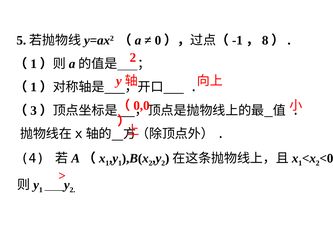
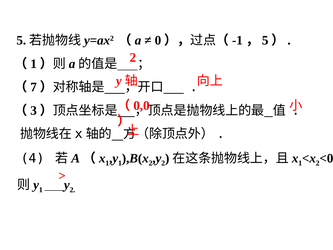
8: 8 -> 5 (265, 40)
1: 1 -> 7 (34, 87)
